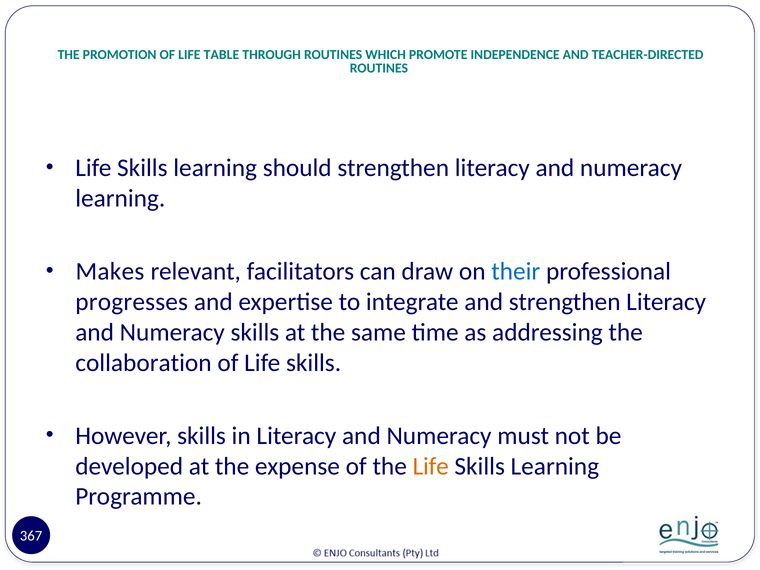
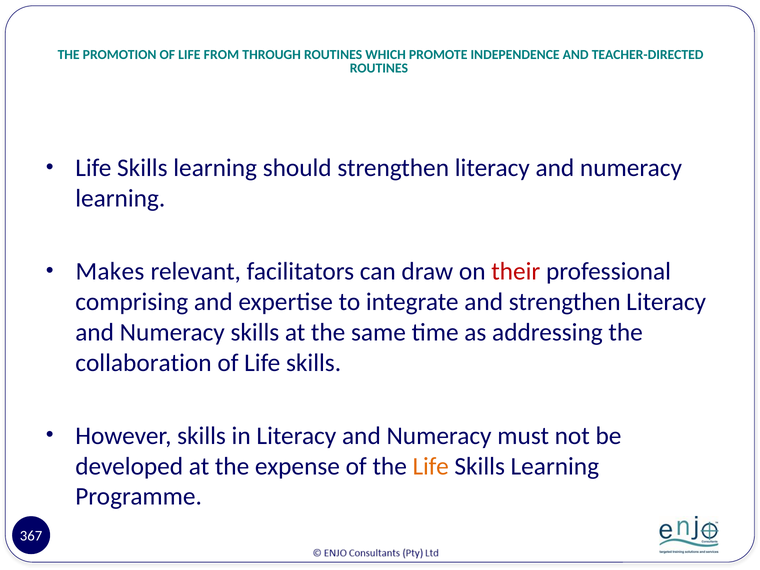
TABLE: TABLE -> FROM (221, 55)
their colour: blue -> red (516, 272)
progresses: progresses -> comprising (132, 302)
